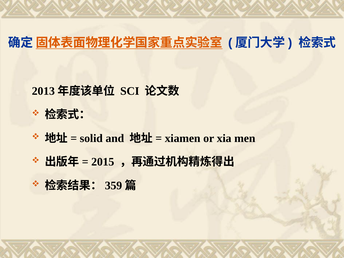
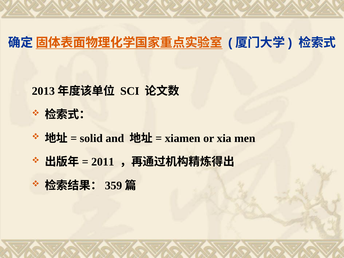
2015: 2015 -> 2011 (103, 162)
